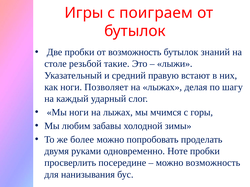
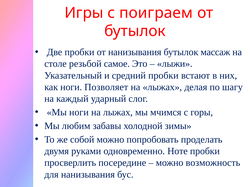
от возможность: возможность -> нанизывания (135, 52)
знаний: знаний -> массаж (215, 52)
такие: такие -> самое (117, 64)
средний правую: правую -> пробки (163, 76)
более: более -> собой (82, 140)
